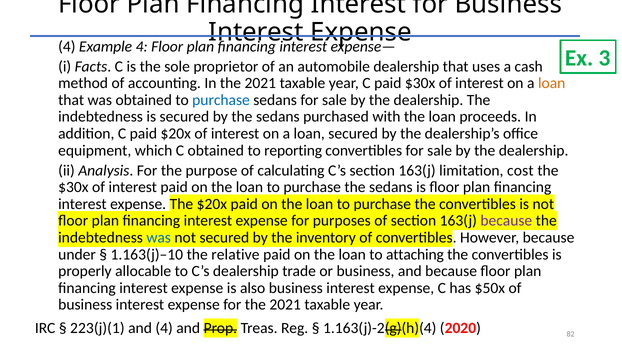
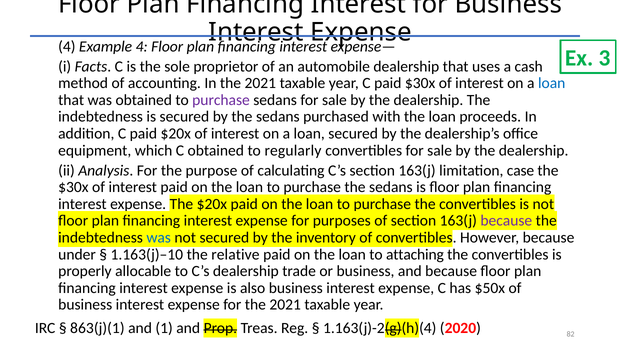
loan colour: orange -> blue (552, 83)
purchase colour: blue -> purple (221, 100)
reporting: reporting -> regularly (293, 150)
cost: cost -> case (521, 170)
223(j)(1: 223(j)(1 -> 863(j)(1 (97, 328)
and 4: 4 -> 1 (164, 328)
